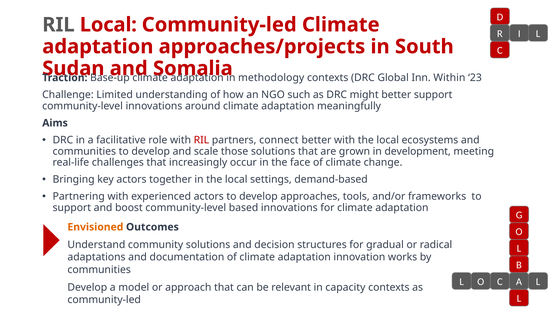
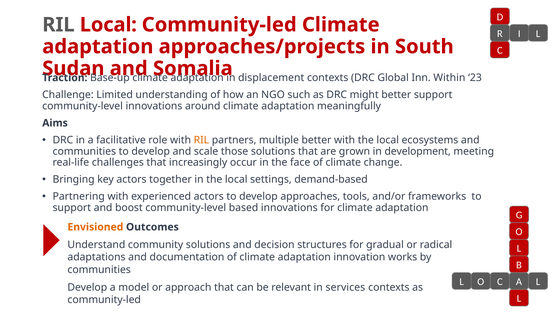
methodology: methodology -> displacement (271, 78)
RIL colour: red -> orange (201, 140)
connect: connect -> multiple (279, 140)
capacity: capacity -> services (345, 287)
